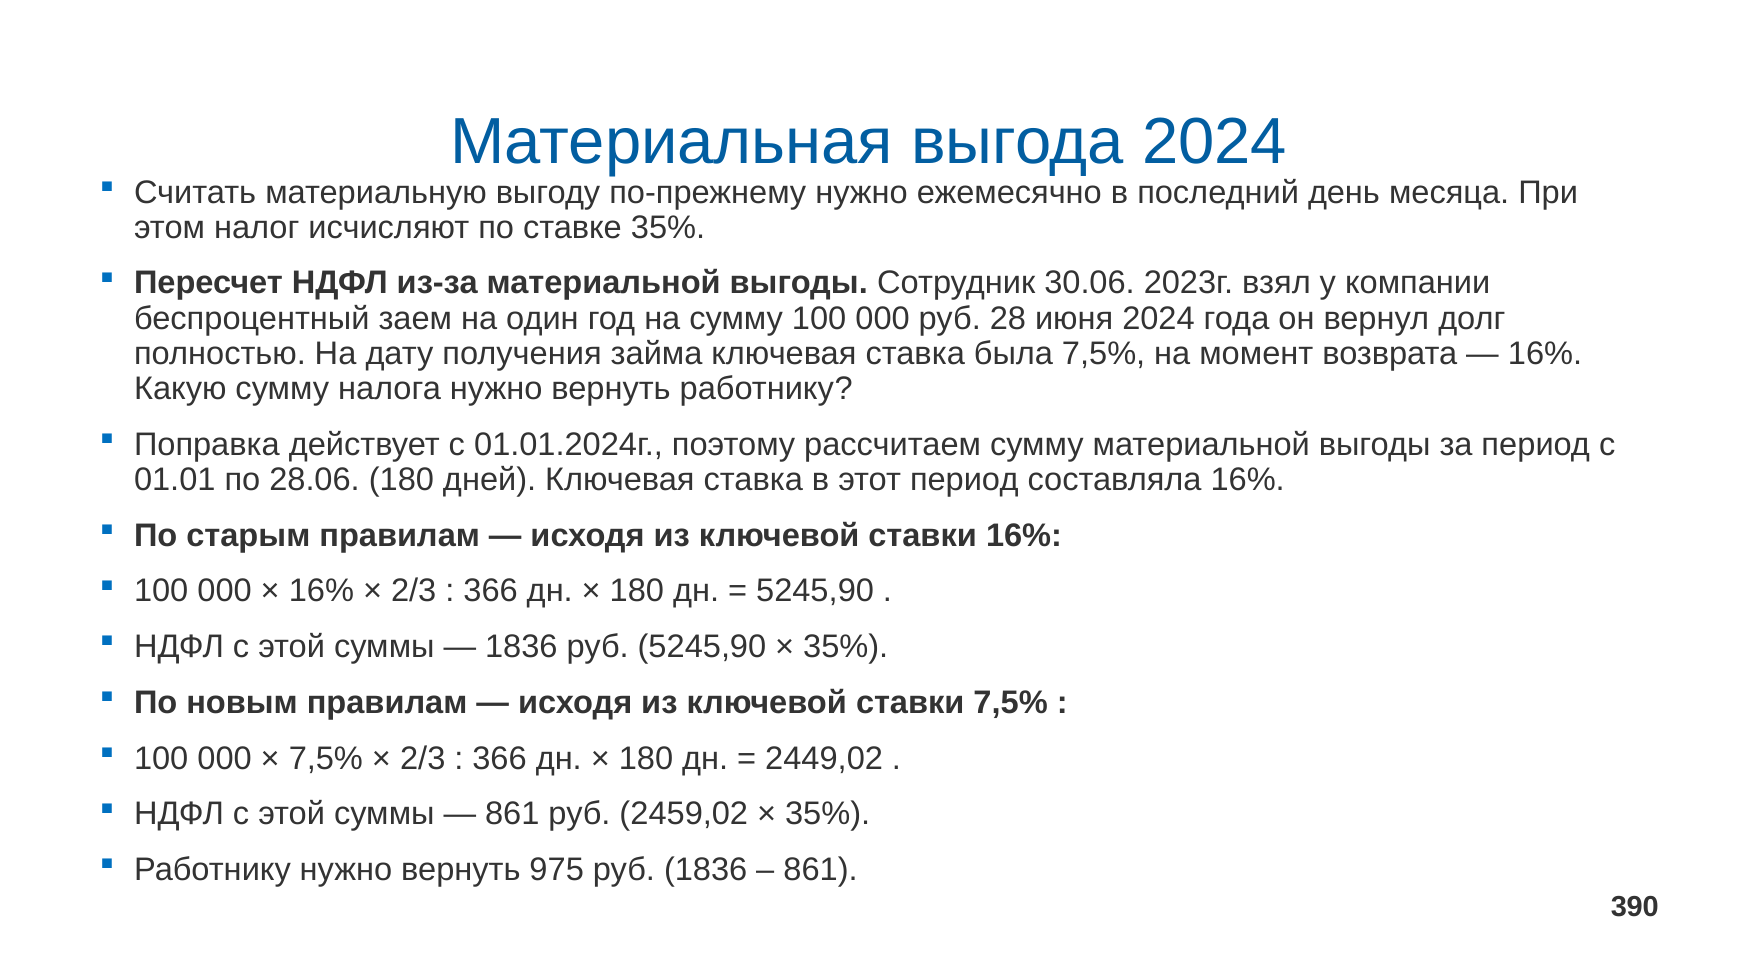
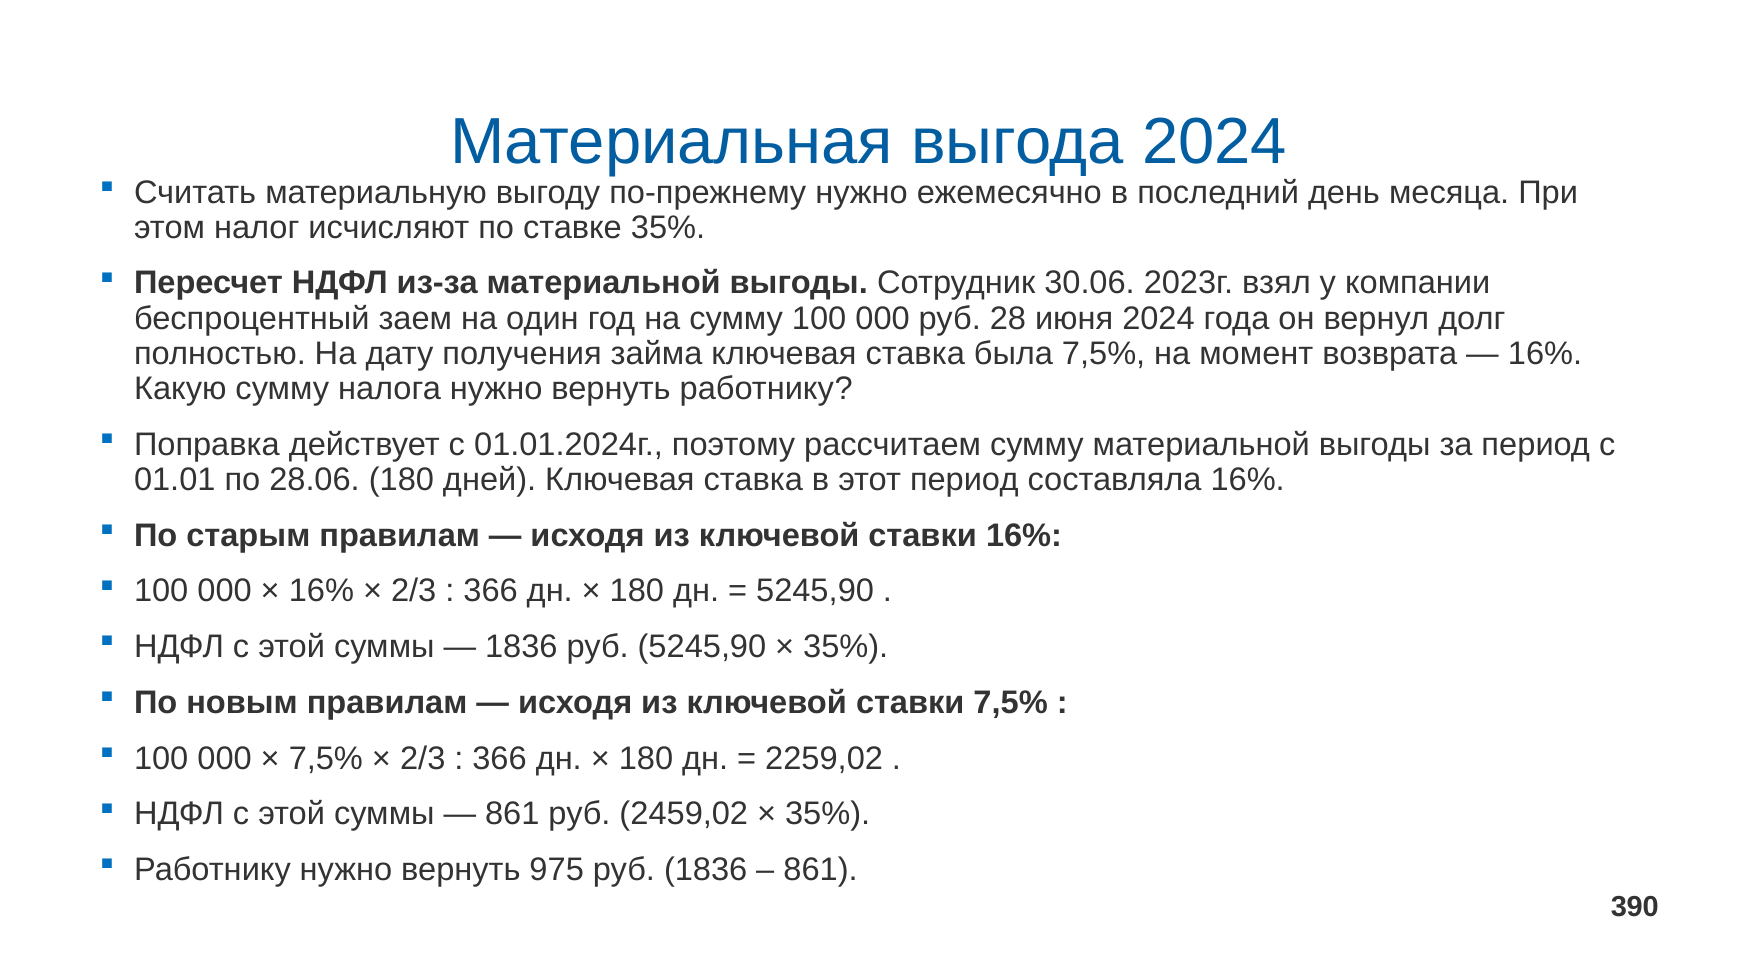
2449,02: 2449,02 -> 2259,02 (824, 759)
